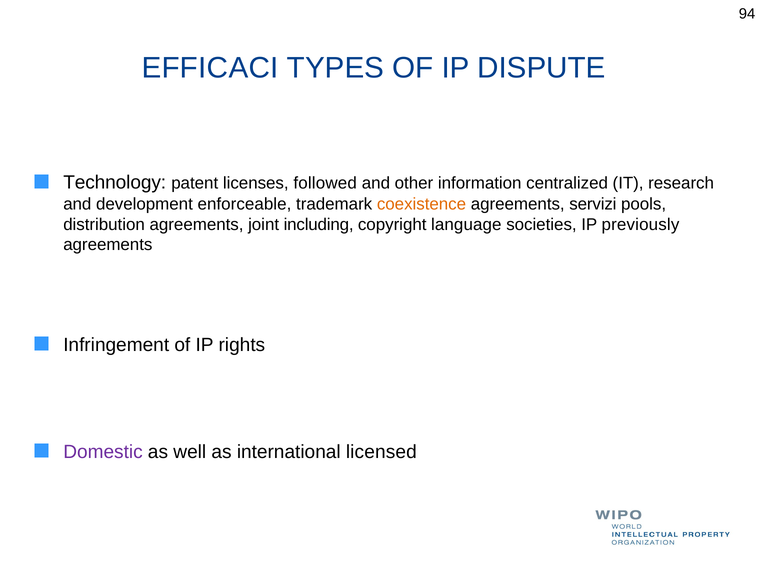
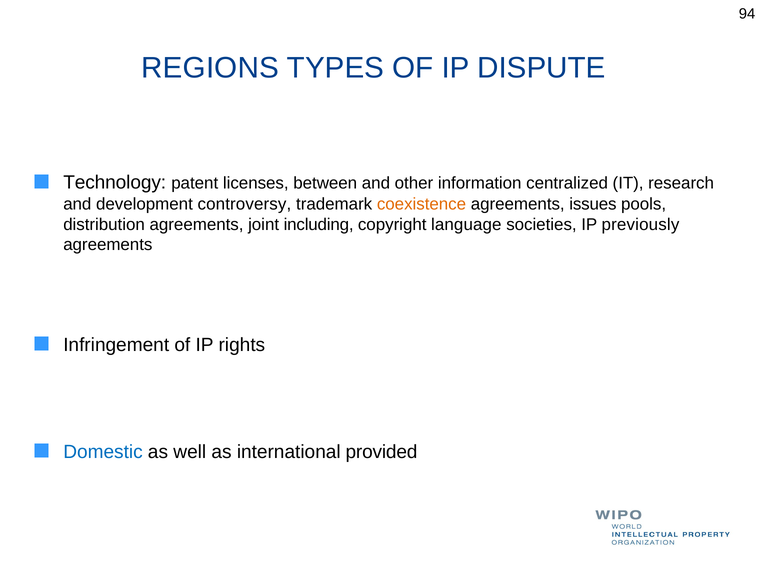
EFFICACI: EFFICACI -> REGIONS (210, 68)
followed: followed -> between (325, 183)
enforceable: enforceable -> controversy (244, 204)
servizi: servizi -> issues (593, 204)
Domestic colour: purple -> blue (103, 451)
licensed: licensed -> provided (381, 451)
